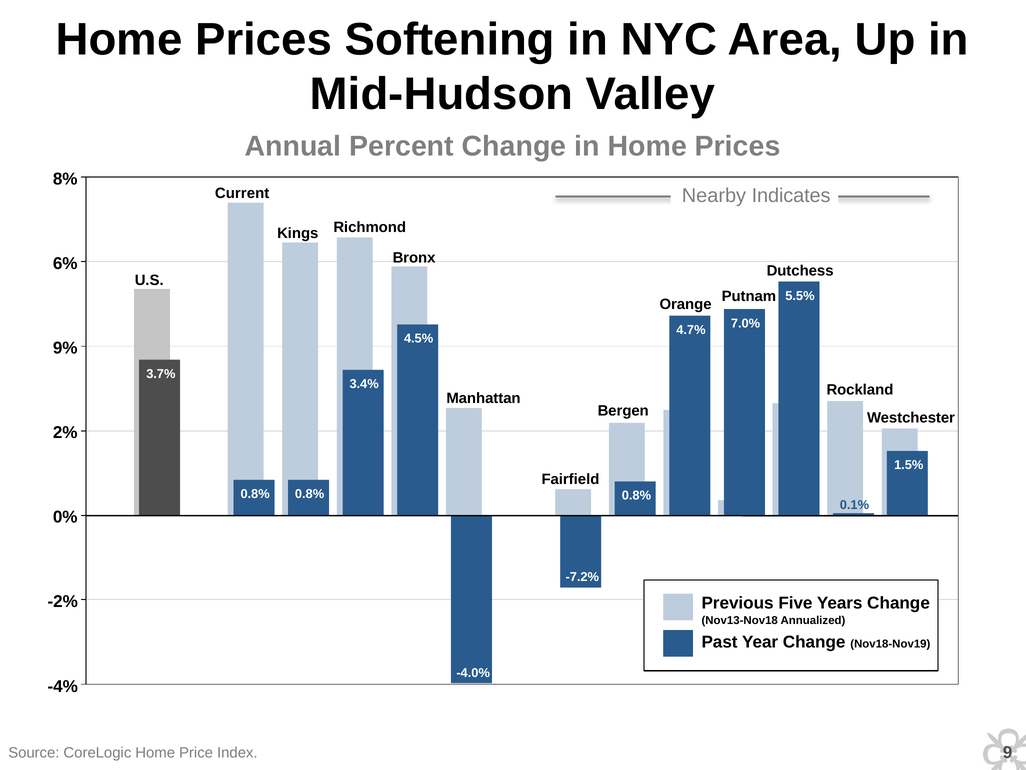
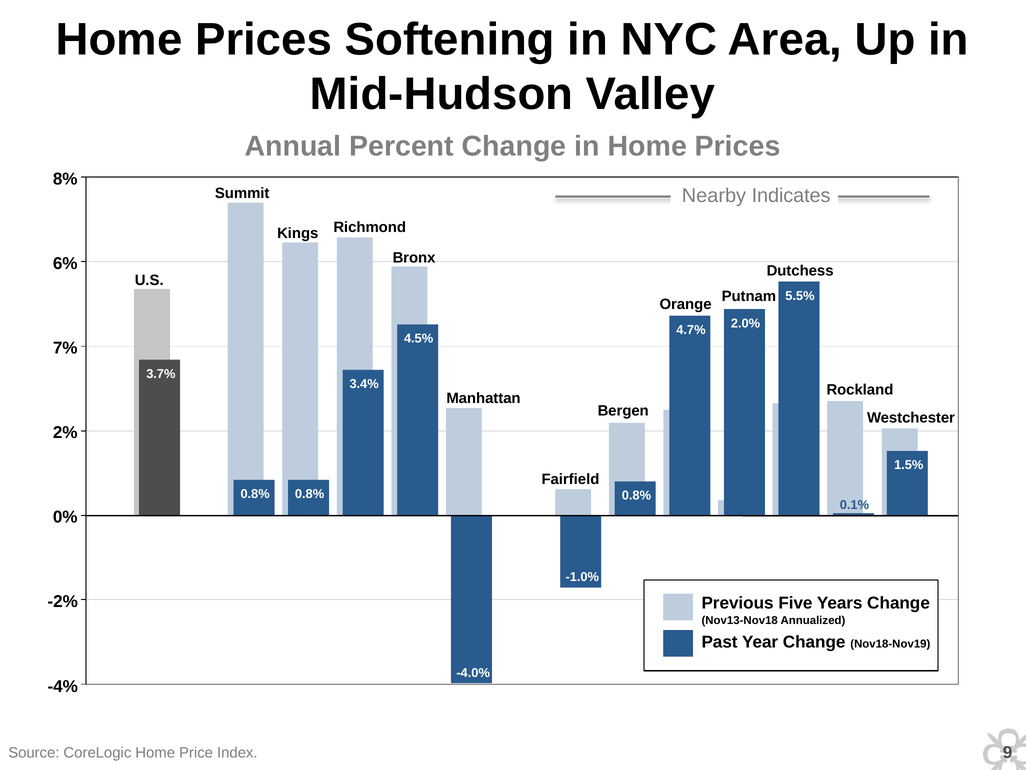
Current: Current -> Summit (242, 193)
7.0%: 7.0% -> 2.0% (745, 323)
9%: 9% -> 7% (65, 348)
-7.2%: -7.2% -> -1.0% (582, 577)
